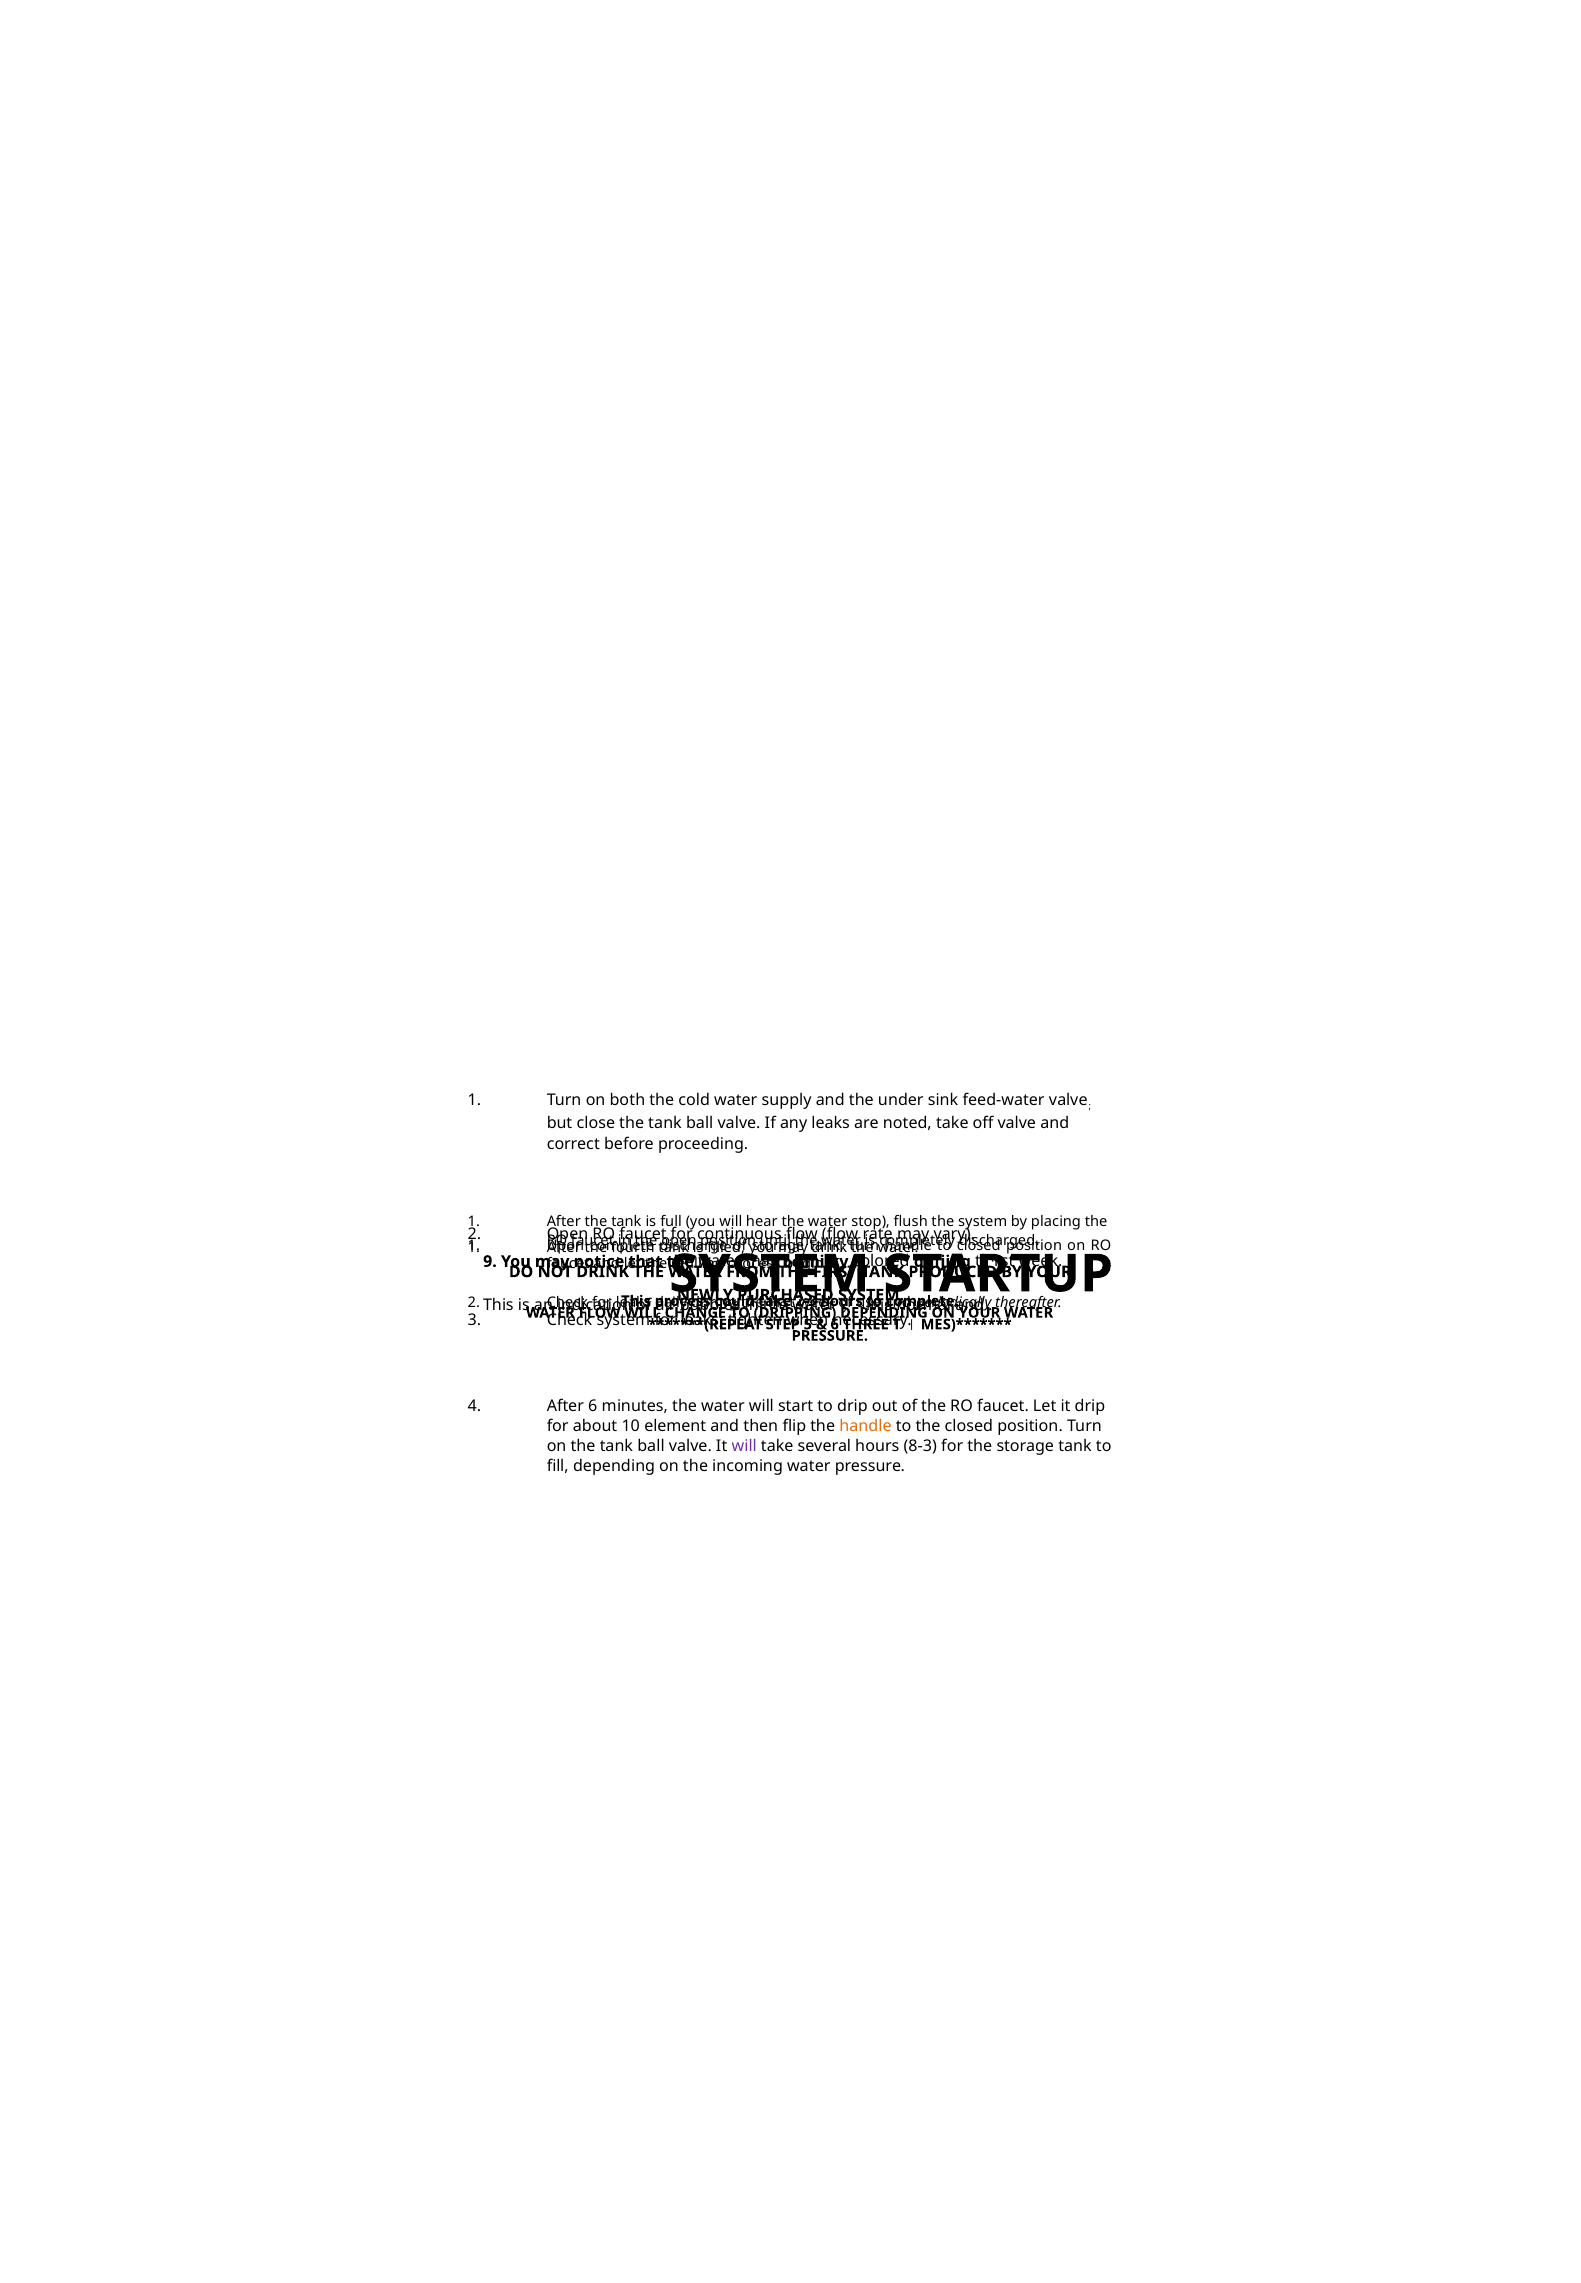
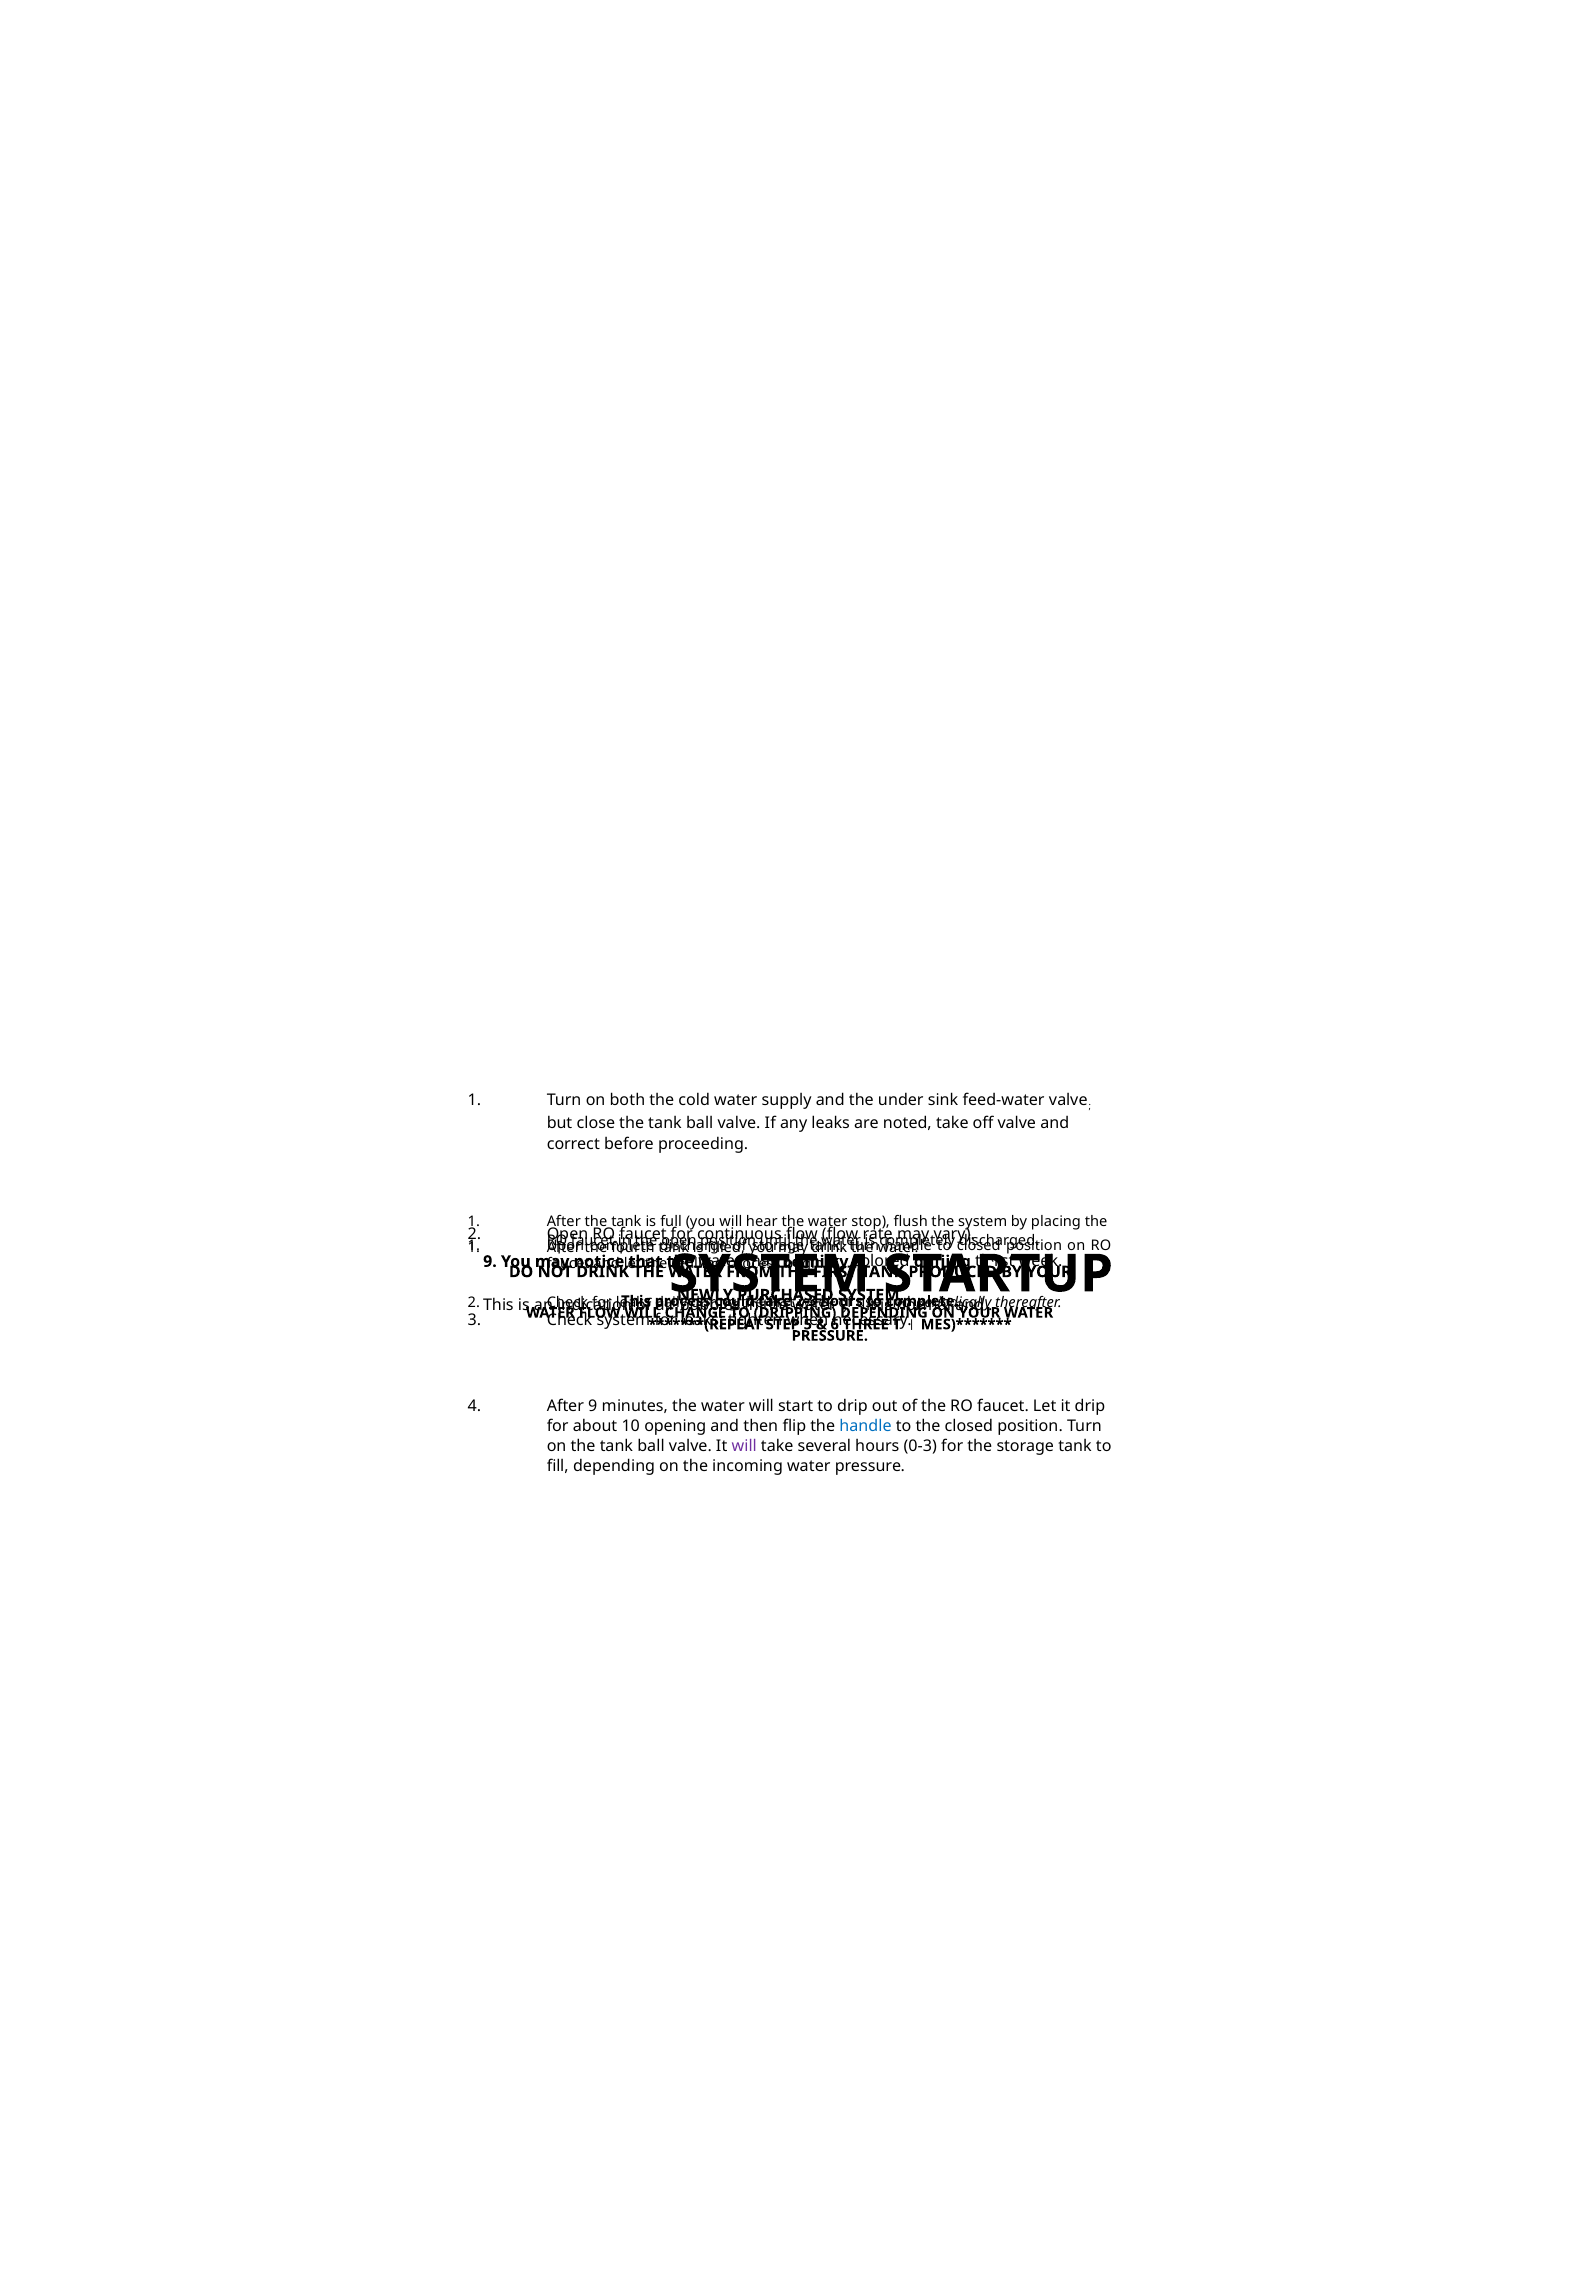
After 6: 6 -> 9 (593, 1407)
element: element -> opening (675, 1427)
handle colour: orange -> blue (866, 1427)
8-3: 8-3 -> 0-3 (920, 1447)
